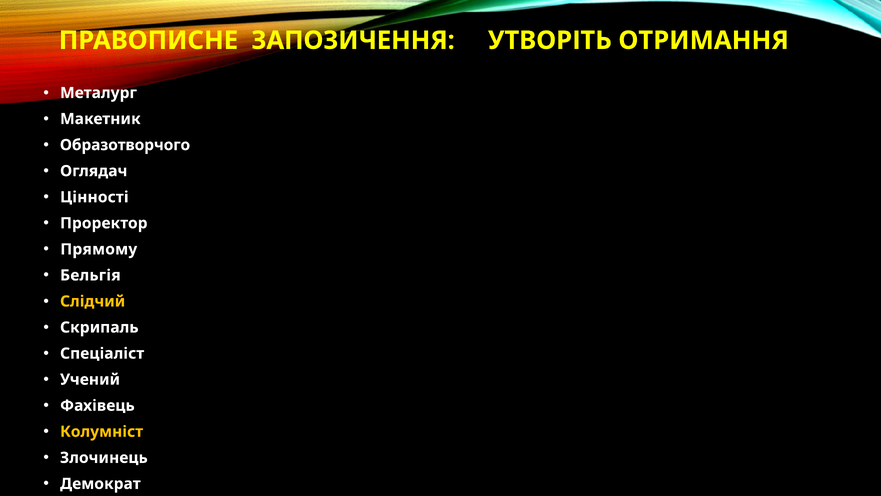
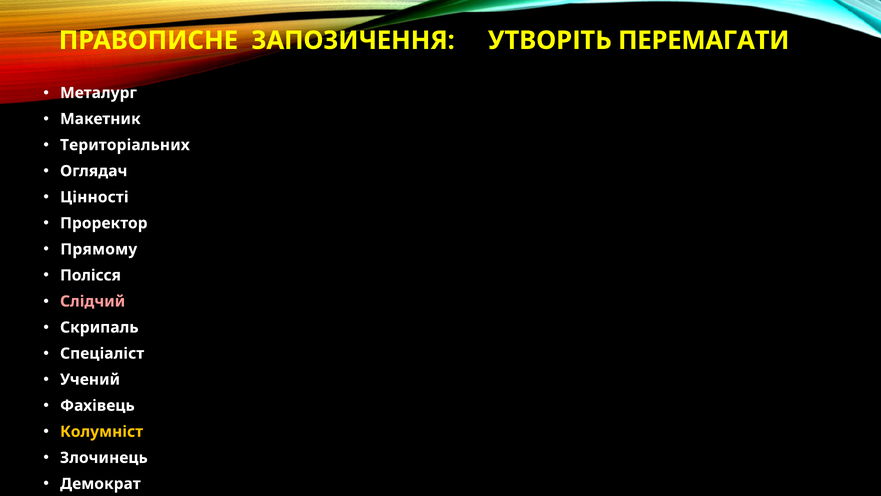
ОТРИМАННЯ: ОТРИМАННЯ -> ПЕРЕМАГАТИ (704, 40)
Образотворчого: Образотворчого -> Територіальних (125, 145)
Бельгія: Бельгія -> Полісся (90, 275)
Слідчий colour: yellow -> pink (93, 301)
